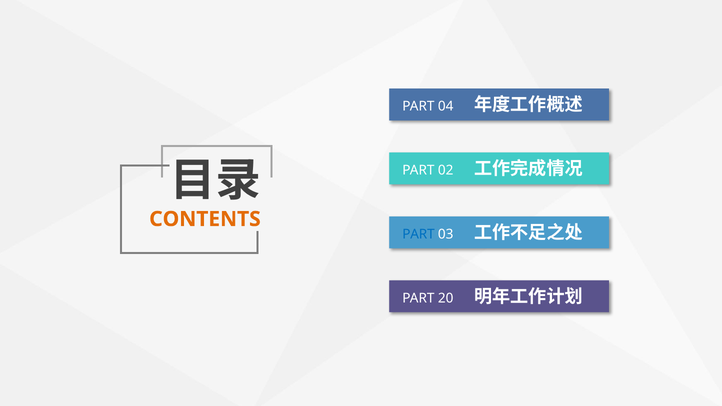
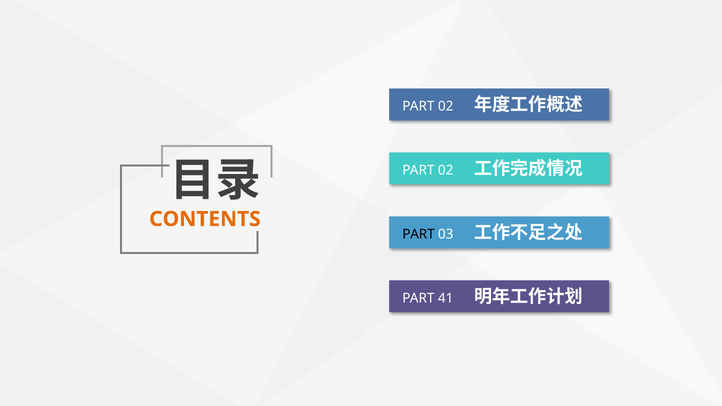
04: 04 -> 02 (446, 106)
PART colour: blue -> black (418, 234)
20: 20 -> 41 (446, 298)
